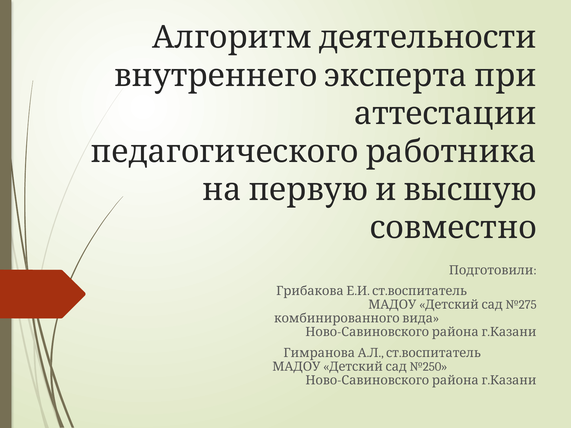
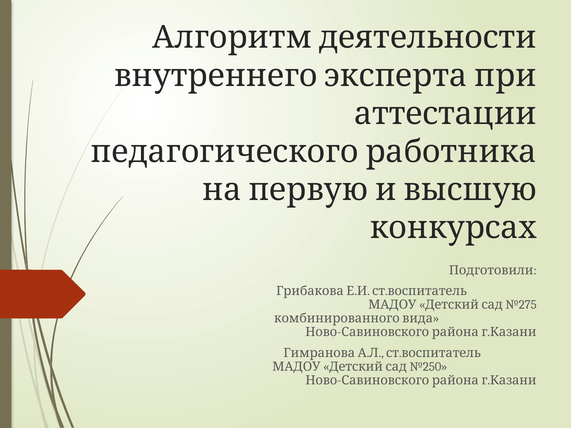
совместно: совместно -> конкурсах (453, 228)
